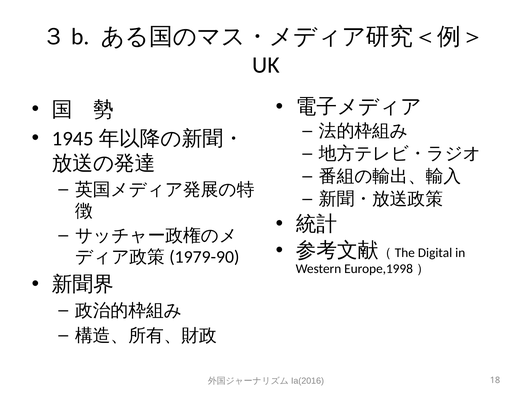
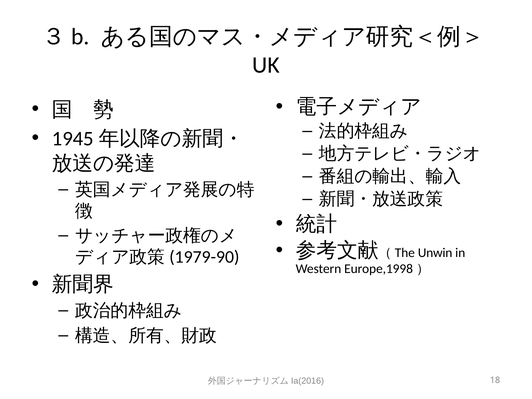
Digital: Digital -> Unwin (435, 253)
